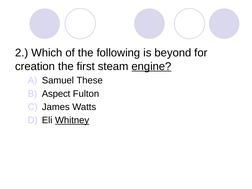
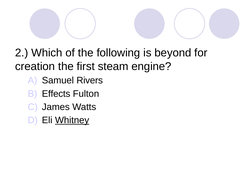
engine underline: present -> none (151, 66)
These: These -> Rivers (90, 80)
Aspect: Aspect -> Effects (56, 94)
